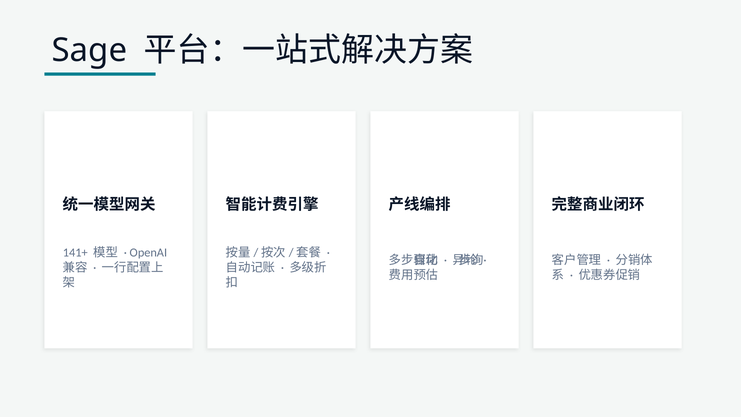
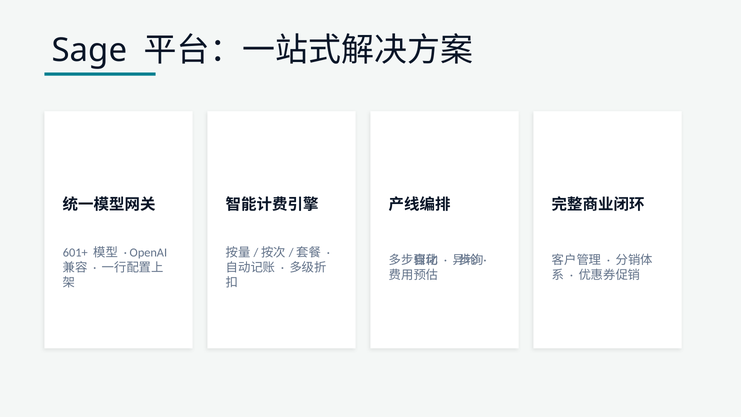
141+: 141+ -> 601+ (75, 253)
